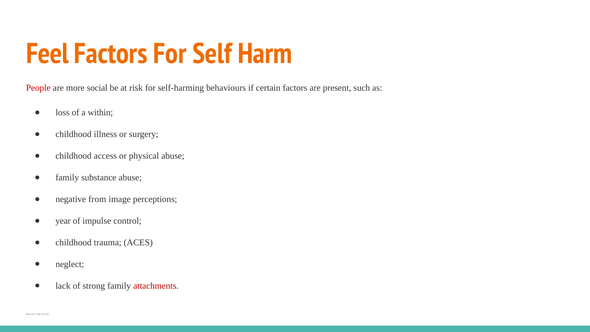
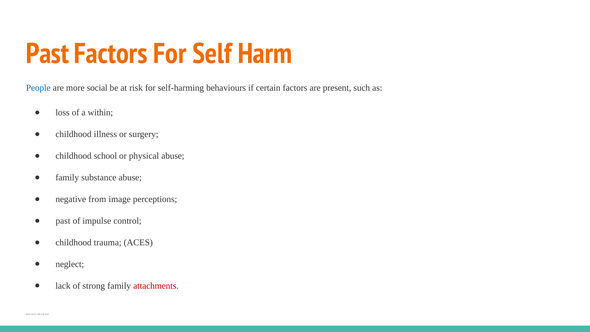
Feel: Feel -> Past (48, 54)
People colour: red -> blue (38, 88)
access: access -> school (105, 156)
year: year -> past (63, 221)
